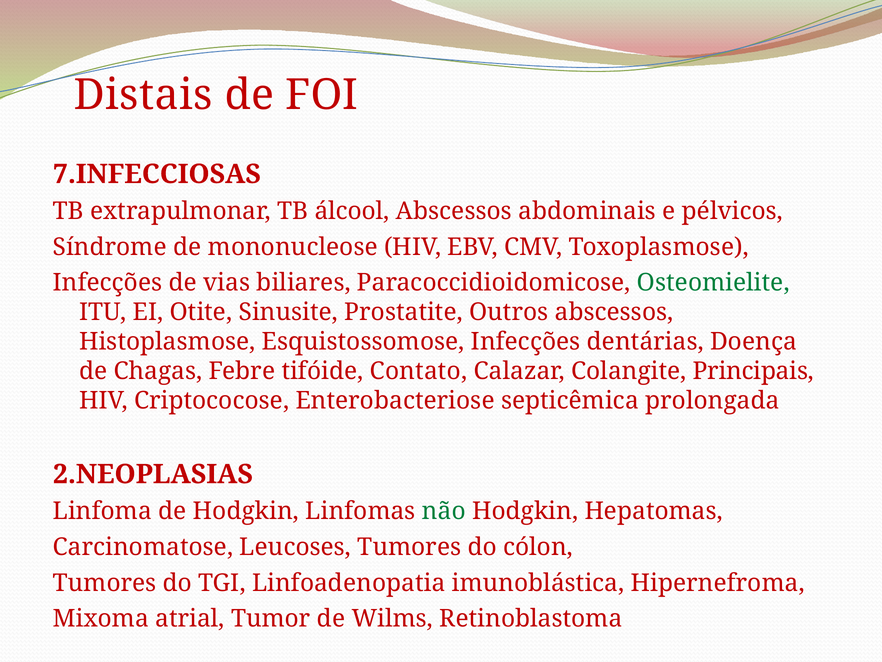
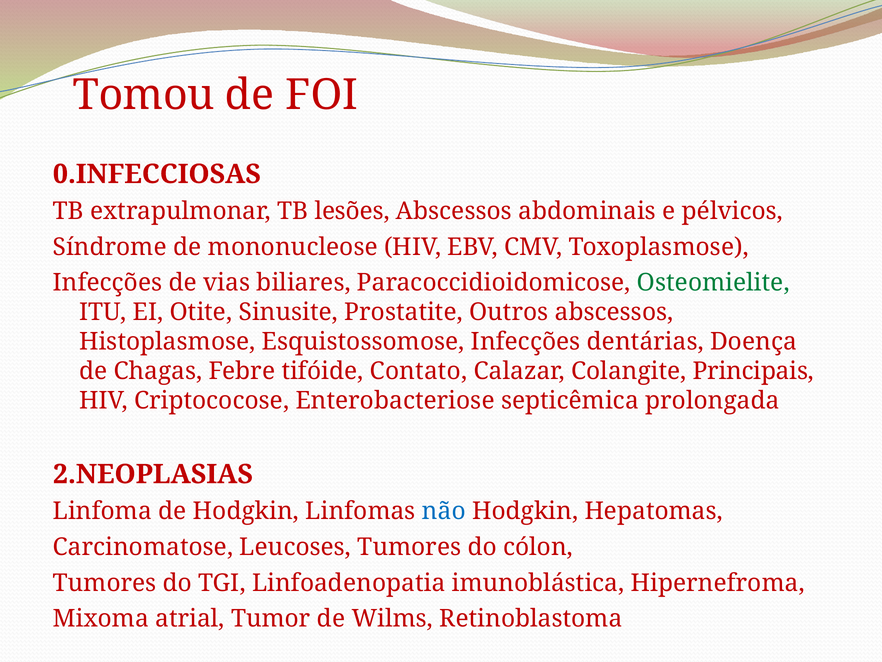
Distais: Distais -> Tomou (144, 95)
7.INFECCIOSAS: 7.INFECCIOSAS -> 0.INFECCIOSAS (157, 174)
álcool: álcool -> lesões (352, 211)
não colour: green -> blue (444, 511)
